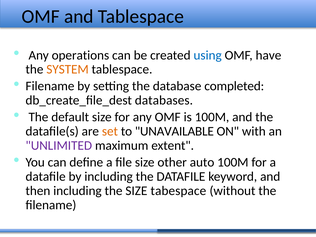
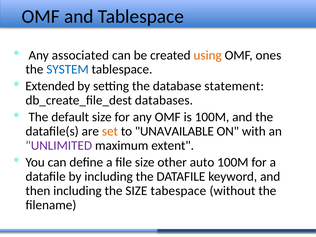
operations: operations -> associated (80, 55)
using colour: blue -> orange (208, 55)
have: have -> ones (268, 55)
SYSTEM colour: orange -> blue (68, 69)
Filename: Filename -> Extended (50, 86)
completed: completed -> statement (234, 86)
